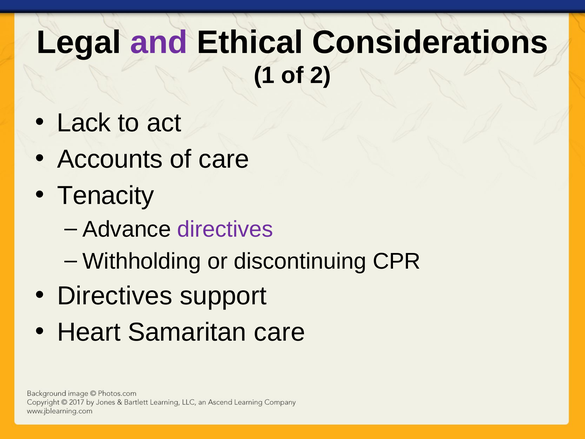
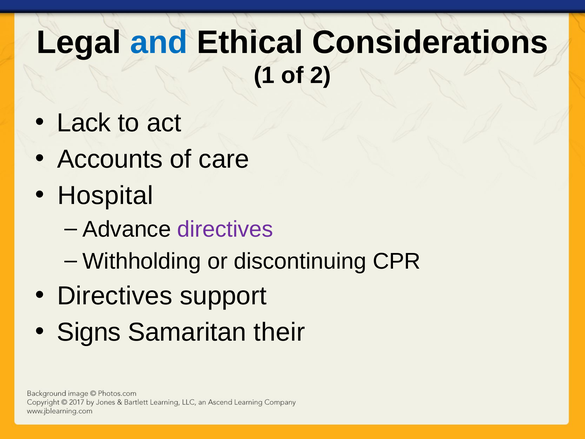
and colour: purple -> blue (159, 42)
Tenacity: Tenacity -> Hospital (105, 196)
Heart: Heart -> Signs (89, 332)
Samaritan care: care -> their (279, 332)
